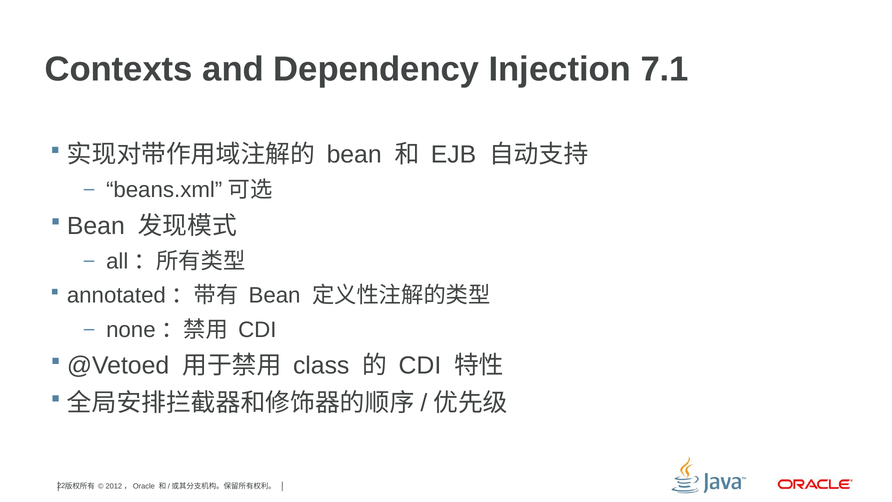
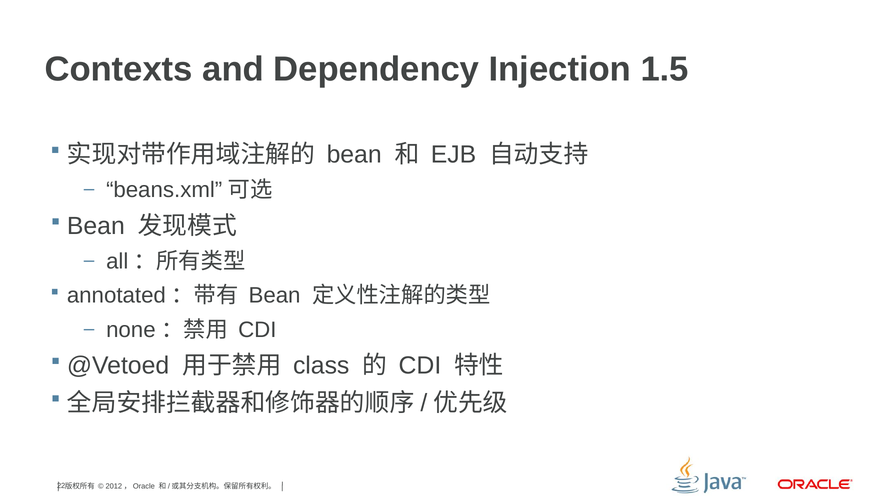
7.1: 7.1 -> 1.5 (665, 69)
